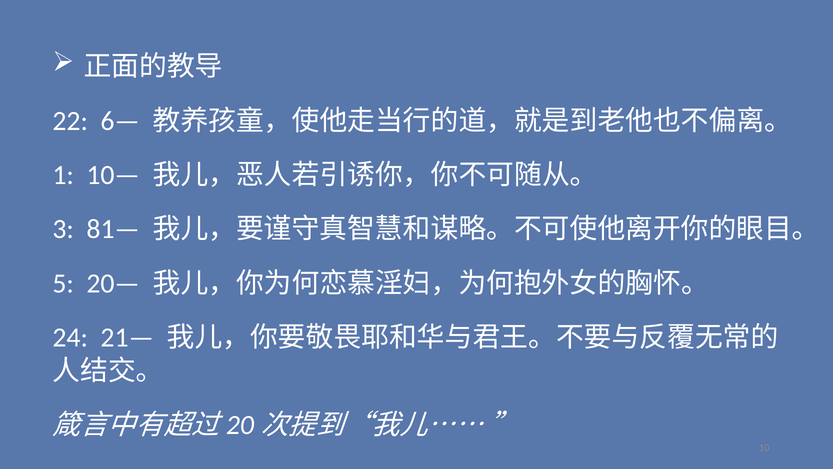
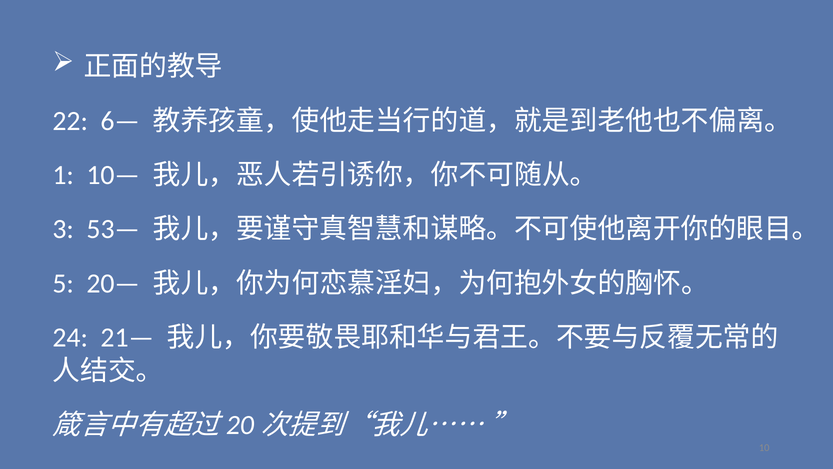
81—: 81— -> 53— (113, 229)
